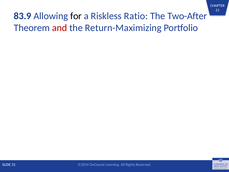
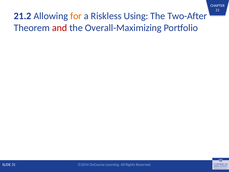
83.9: 83.9 -> 21.2 (23, 16)
for colour: black -> orange (76, 16)
Ratio: Ratio -> Using (136, 16)
Return-Maximizing: Return-Maximizing -> Overall-Maximizing (123, 28)
